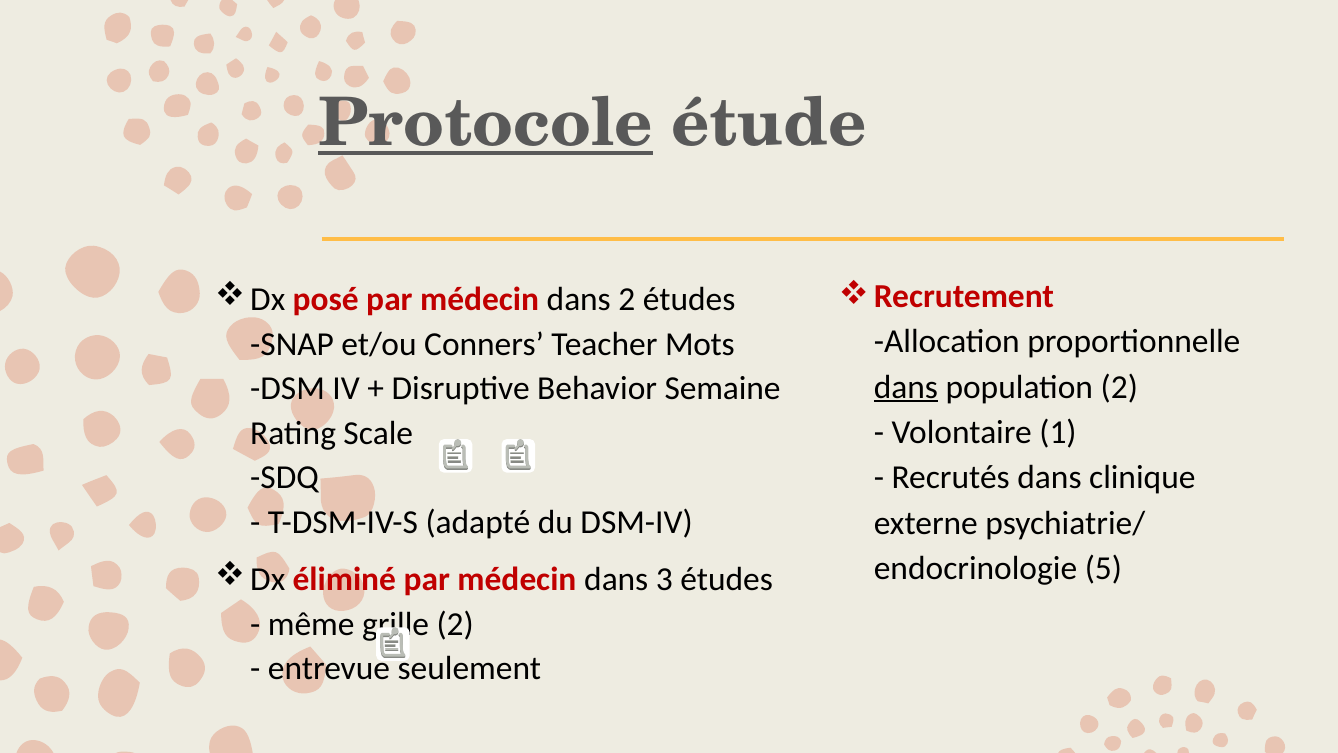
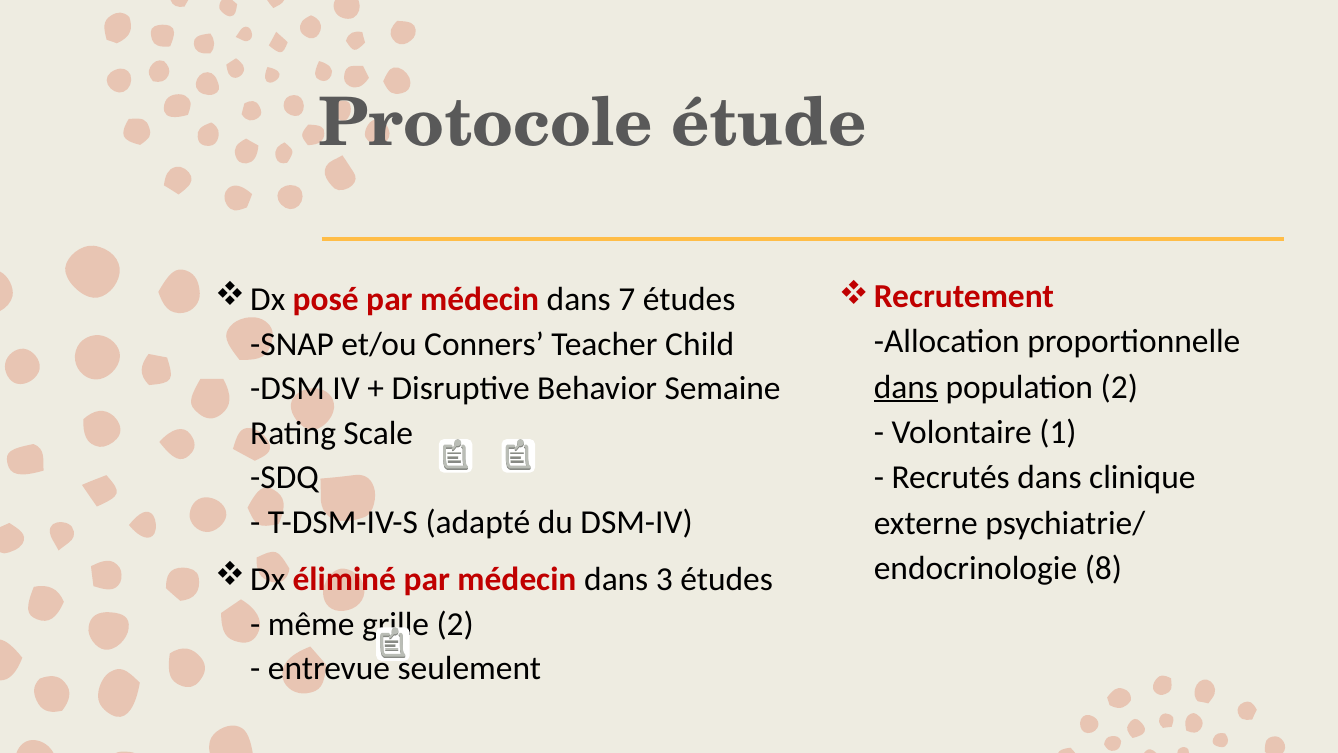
Protocole underline: present -> none (485, 124)
dans 2: 2 -> 7 (627, 299)
Mots: Mots -> Child (700, 344)
5: 5 -> 8 (1103, 568)
